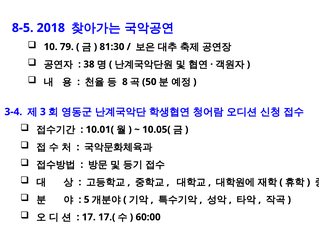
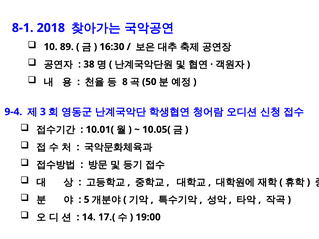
8-5: 8-5 -> 8-1 (23, 28)
79: 79 -> 89 (67, 47)
81:30: 81:30 -> 16:30 (112, 47)
3-4: 3-4 -> 9-4 (13, 112)
17: 17 -> 14 (89, 217)
60:00: 60:00 -> 19:00 (148, 217)
